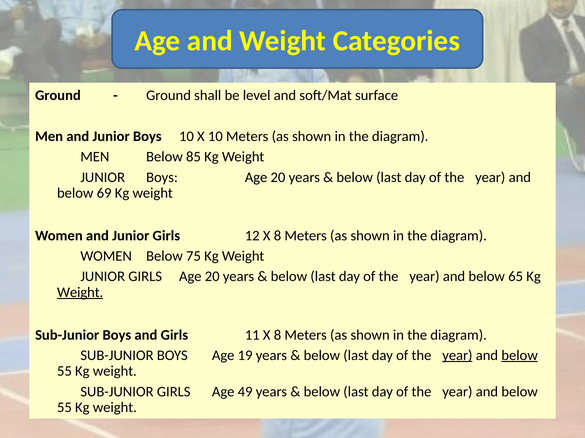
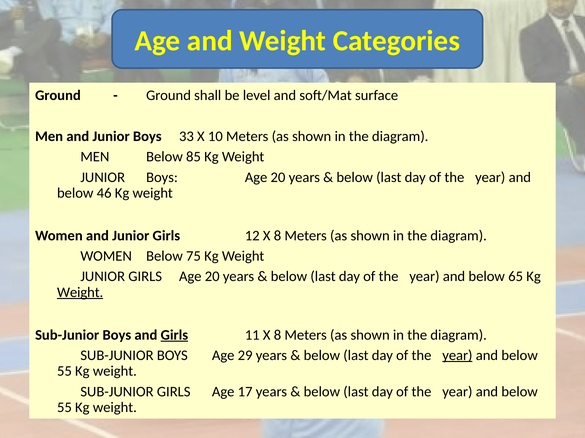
Boys 10: 10 -> 33 (186, 137)
69: 69 -> 46 (104, 193)
Girls underline: none -> present (174, 335)
19: 19 -> 29 (245, 356)
below underline: present -> none (520, 356)
49: 49 -> 17 (245, 392)
